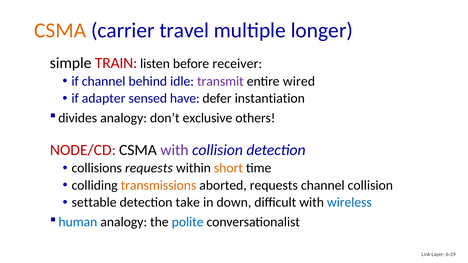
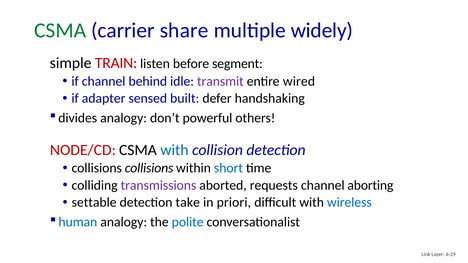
CSMA colour: orange -> green (60, 30)
travel: travel -> share (184, 30)
longer: longer -> widely (322, 30)
receiver: receiver -> segment (237, 64)
have: have -> built (185, 99)
instantiation: instantiation -> handshaking (270, 99)
exclusive: exclusive -> powerful (207, 118)
with colour: purple -> blue (174, 150)
collisions requests: requests -> collisions (149, 168)
short colour: orange -> blue (228, 168)
transmissions colour: orange -> purple (158, 185)
channel collision: collision -> aborting (370, 185)
down: down -> priori (234, 203)
